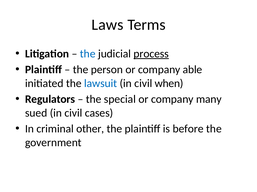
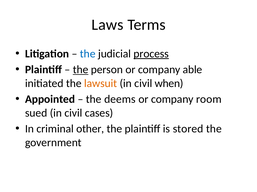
the underline: none -> present (81, 70)
lawsuit colour: blue -> orange (101, 84)
Regulators: Regulators -> Appointed (50, 100)
special: special -> deems (120, 100)
many: many -> room (209, 100)
before: before -> stored (188, 129)
